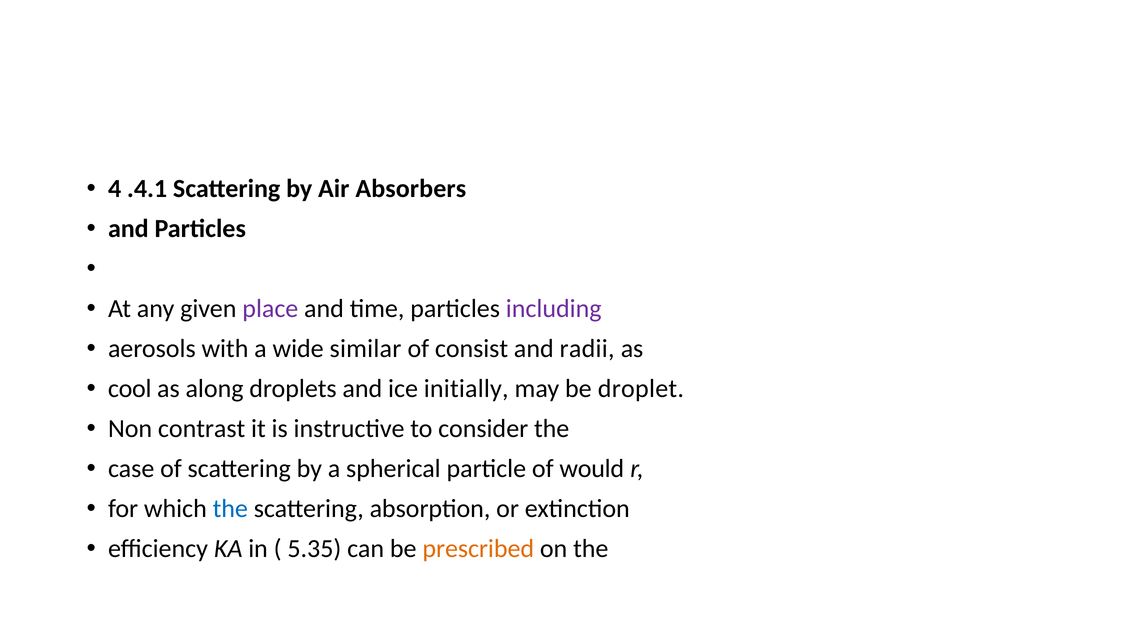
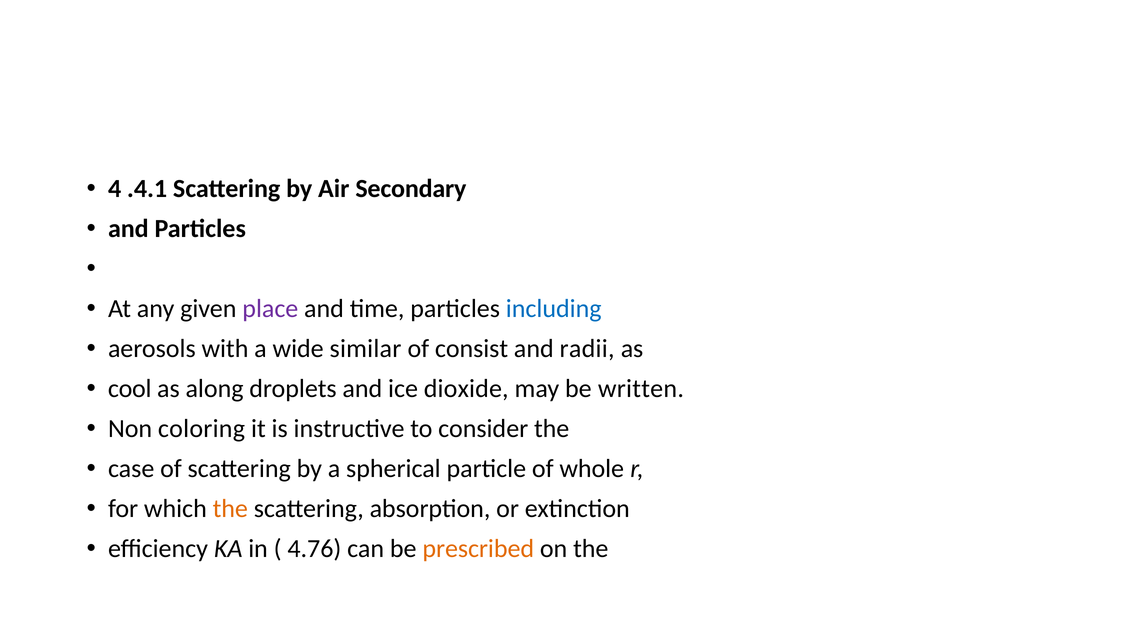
Absorbers: Absorbers -> Secondary (411, 188)
including colour: purple -> blue (554, 308)
initially: initially -> dioxide (466, 388)
droplet: droplet -> written (641, 388)
contrast: contrast -> coloring (202, 428)
would: would -> whole (592, 468)
the colour: blue -> orange (230, 508)
5.35: 5.35 -> 4.76 (314, 548)
